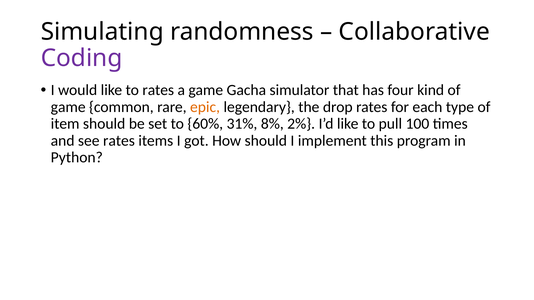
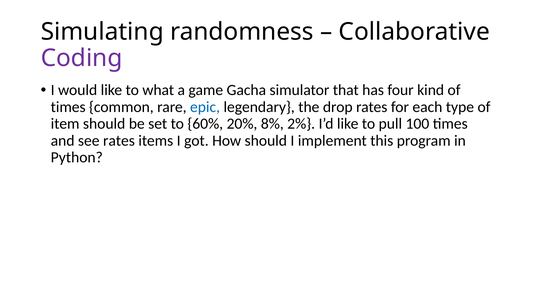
to rates: rates -> what (158, 90)
game: game -> times (68, 107)
epic colour: orange -> blue (205, 107)
31%: 31% -> 20% (242, 124)
